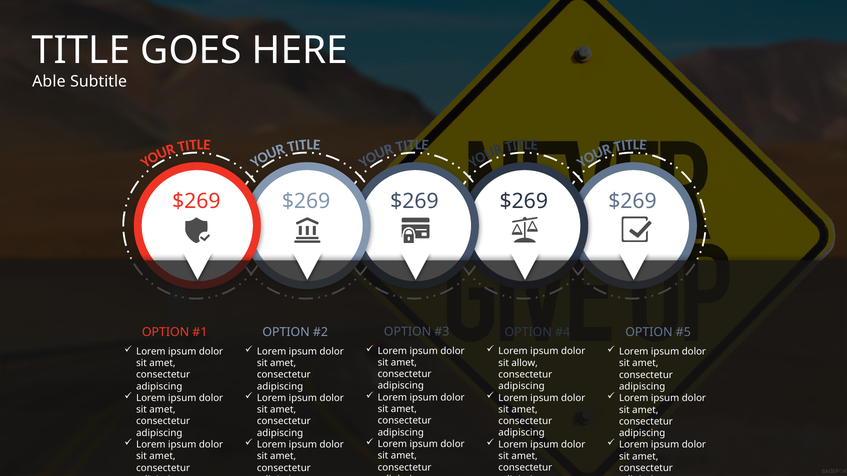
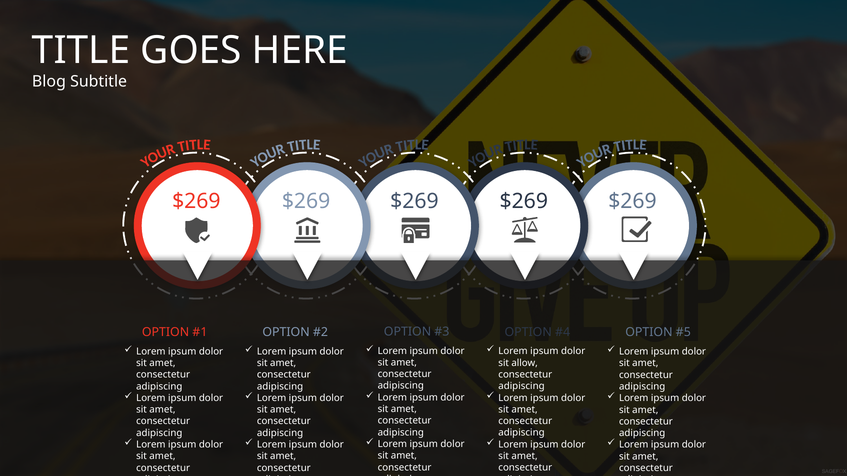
Able: Able -> Blog (49, 81)
